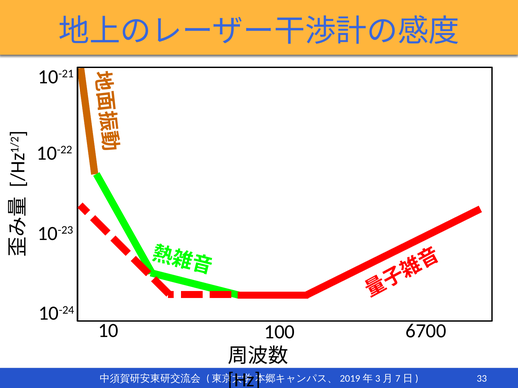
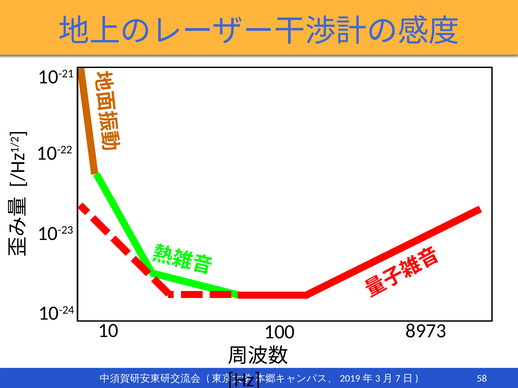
6700: 6700 -> 8973 (426, 331)
33: 33 -> 58 (482, 379)
